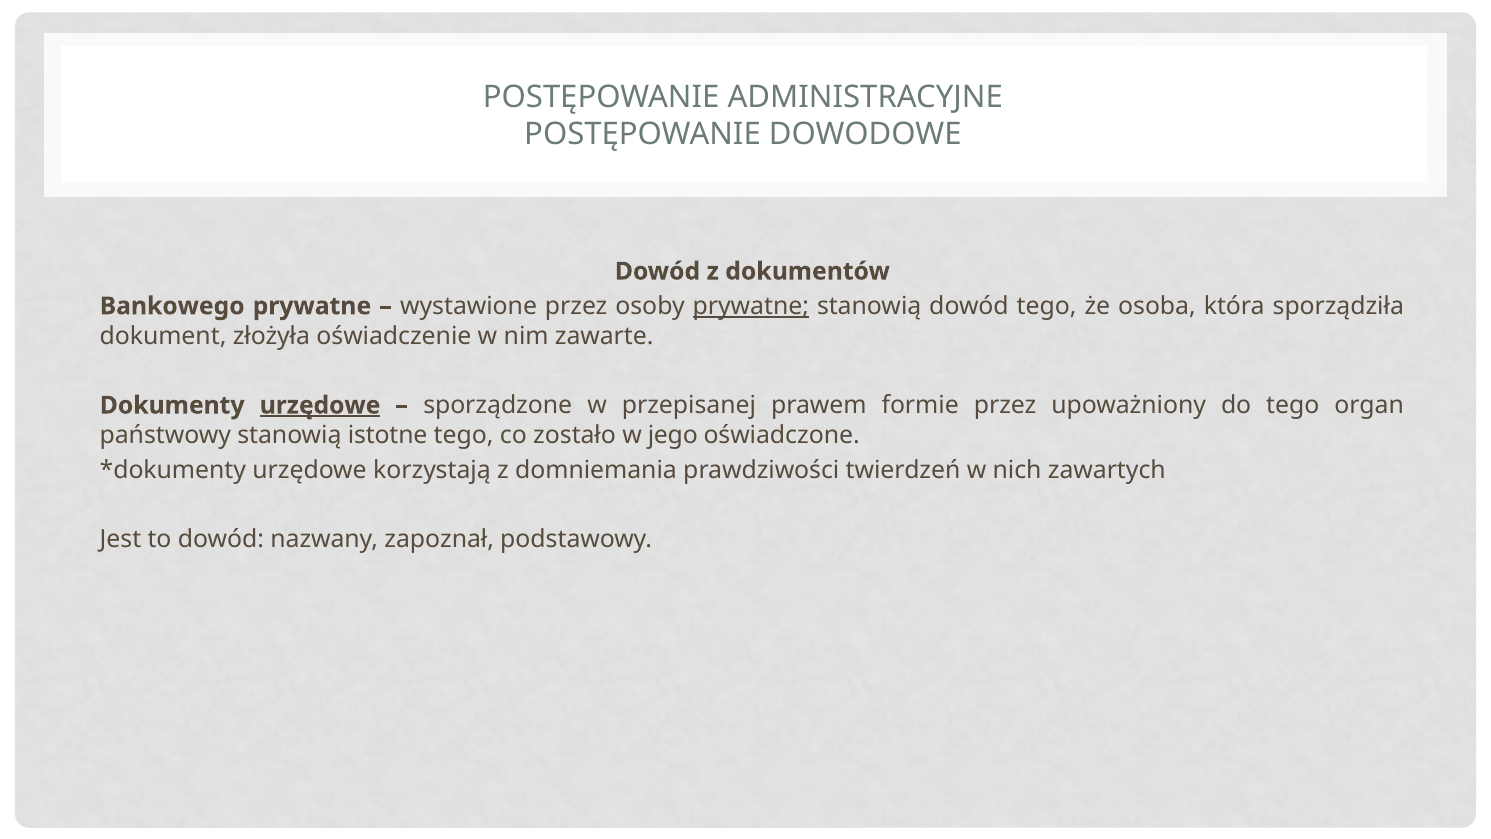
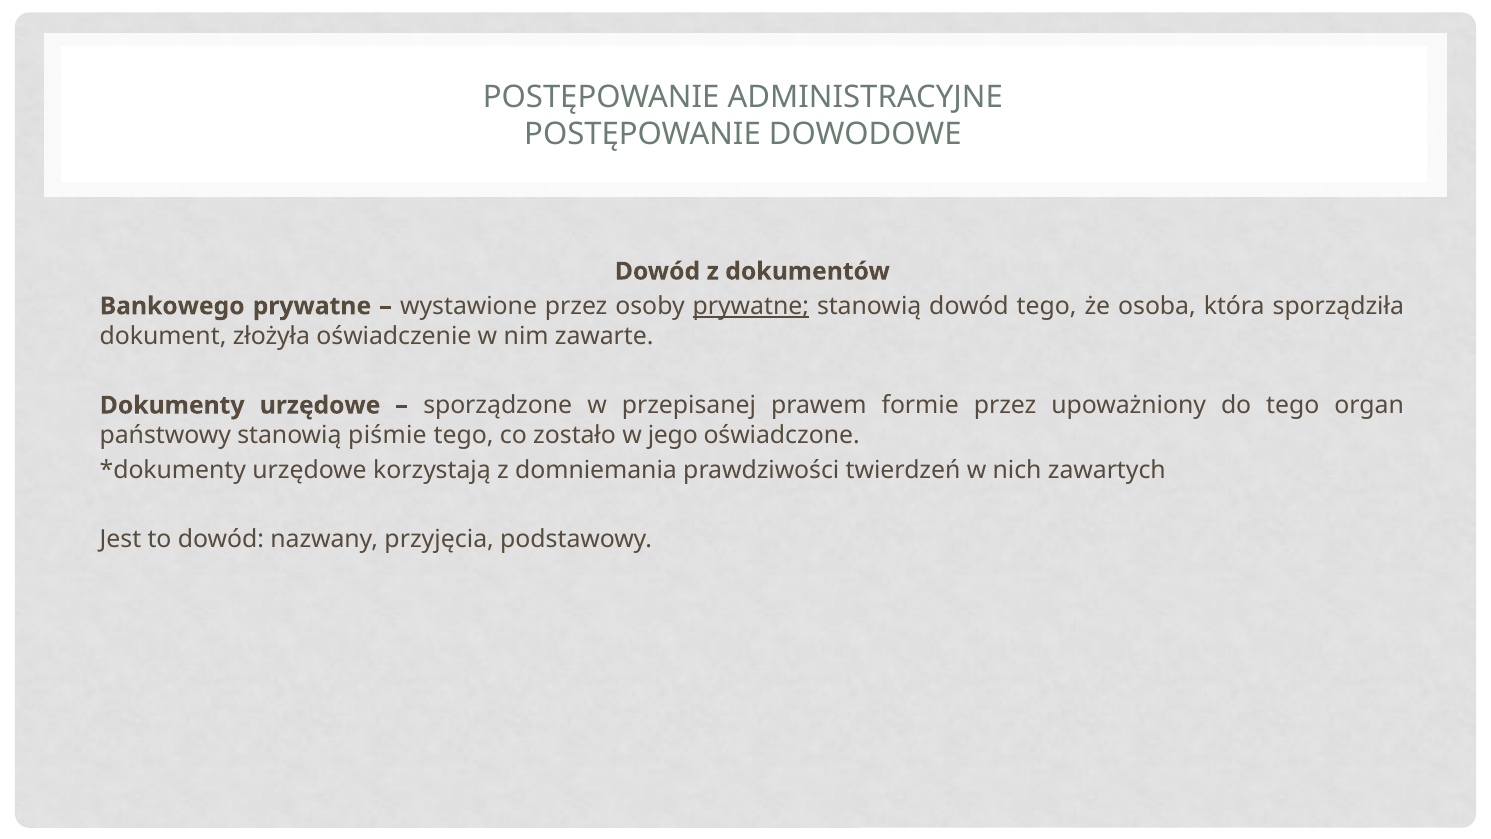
urzędowe underline: present -> none (320, 405)
istotne: istotne -> piśmie (387, 435)
zapoznał: zapoznał -> przyjęcia (439, 539)
